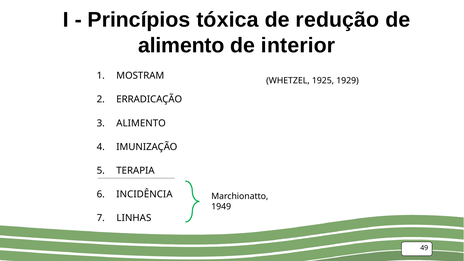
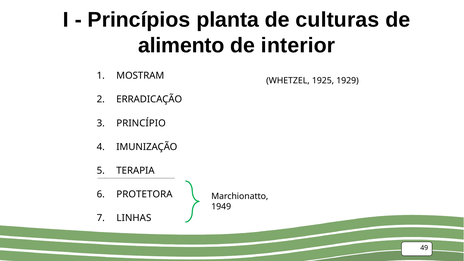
tóxica: tóxica -> planta (228, 20)
redução: redução -> culturas (337, 20)
ALIMENTO: ALIMENTO -> PRINCÍPIO (141, 123)
INCIDÊNCIA: INCIDÊNCIA -> PROTETORA (144, 194)
